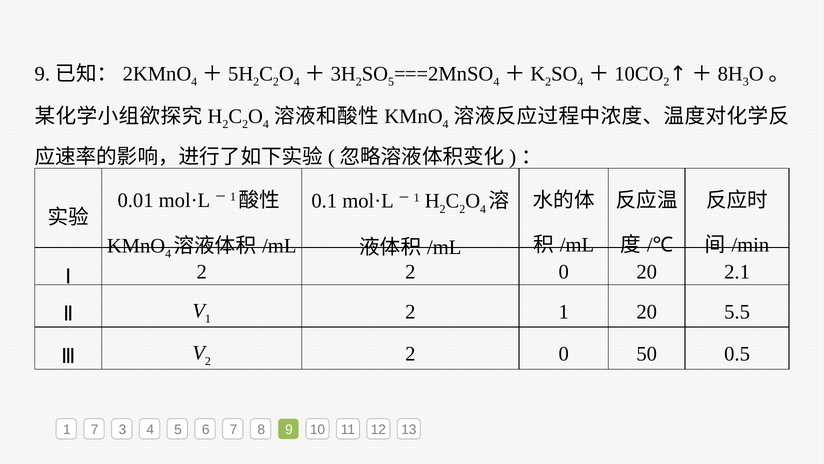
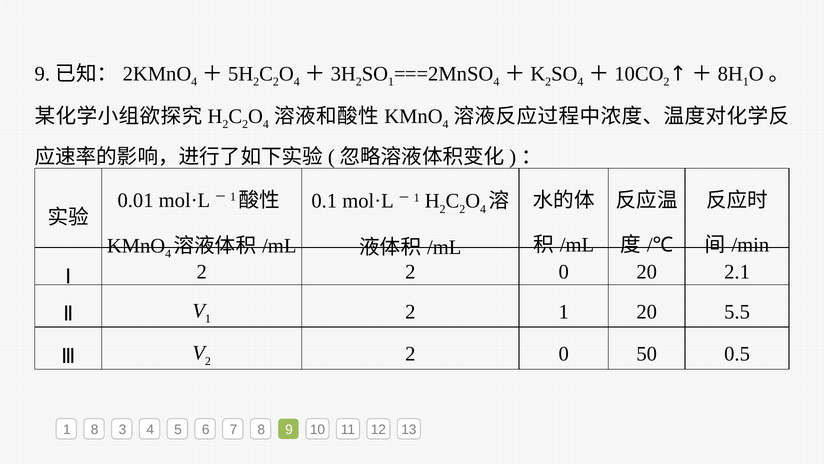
5: 5 -> 1 (391, 82)
3: 3 -> 1 (746, 82)
1 7: 7 -> 8 (95, 429)
